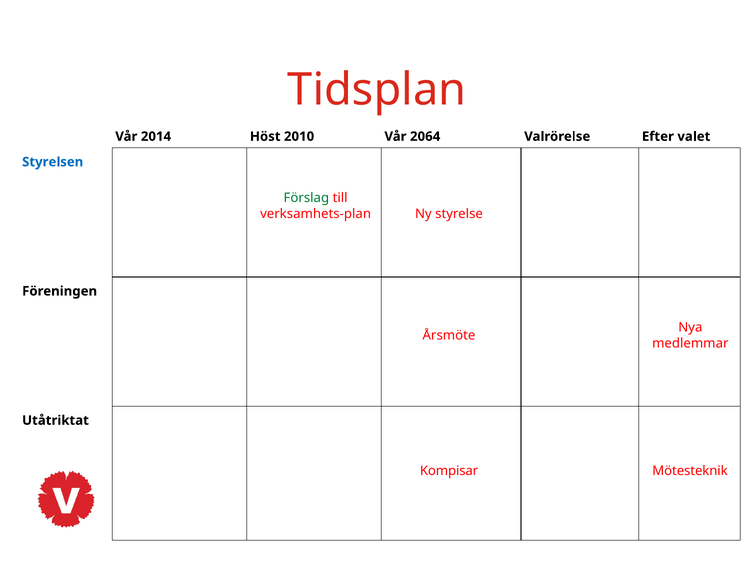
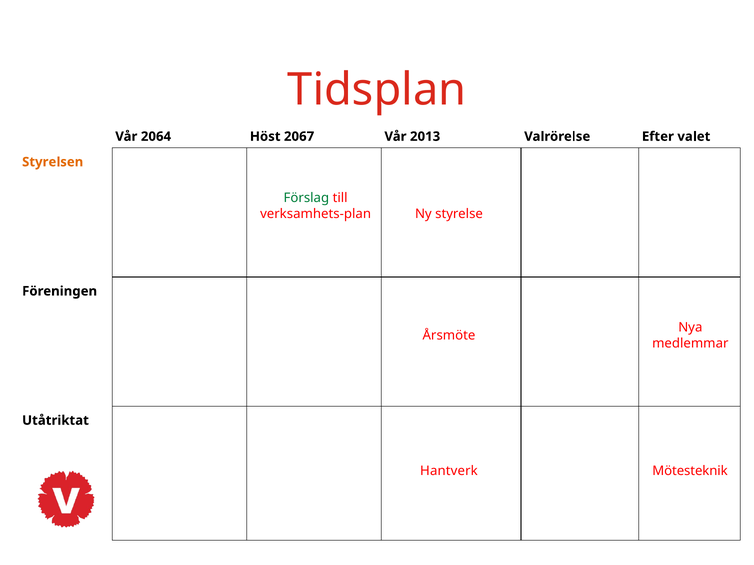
2014: 2014 -> 2064 (156, 137)
2010: 2010 -> 2067 (299, 137)
2064: 2064 -> 2013 (425, 137)
Styrelsen colour: blue -> orange (53, 162)
Kompisar: Kompisar -> Hantverk (449, 471)
